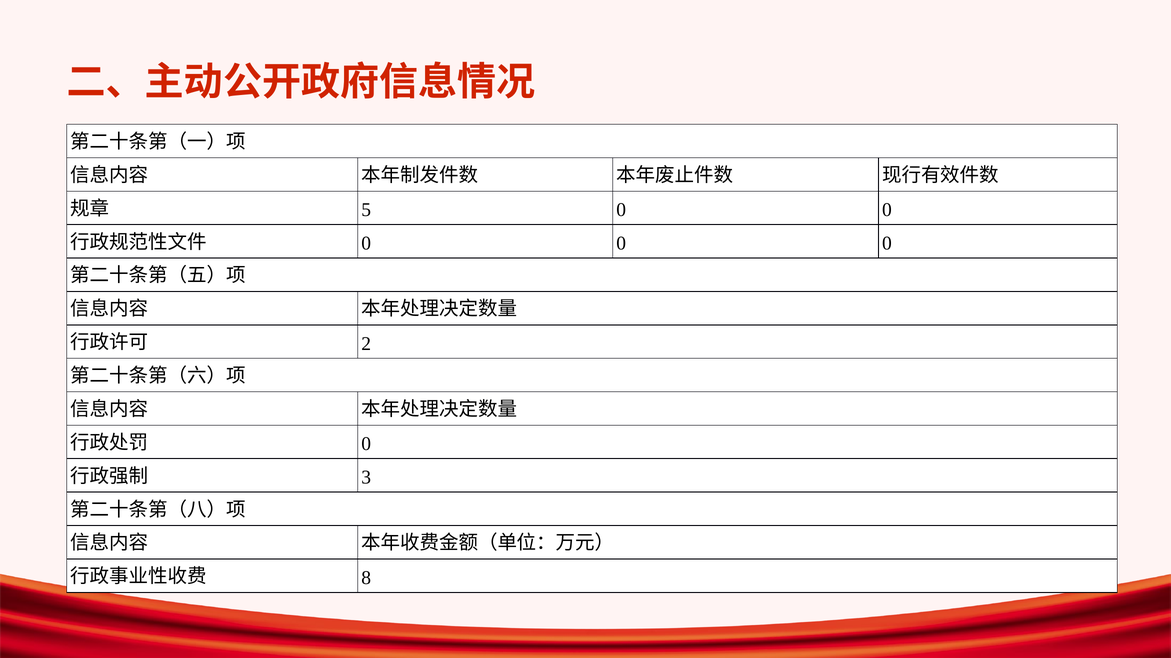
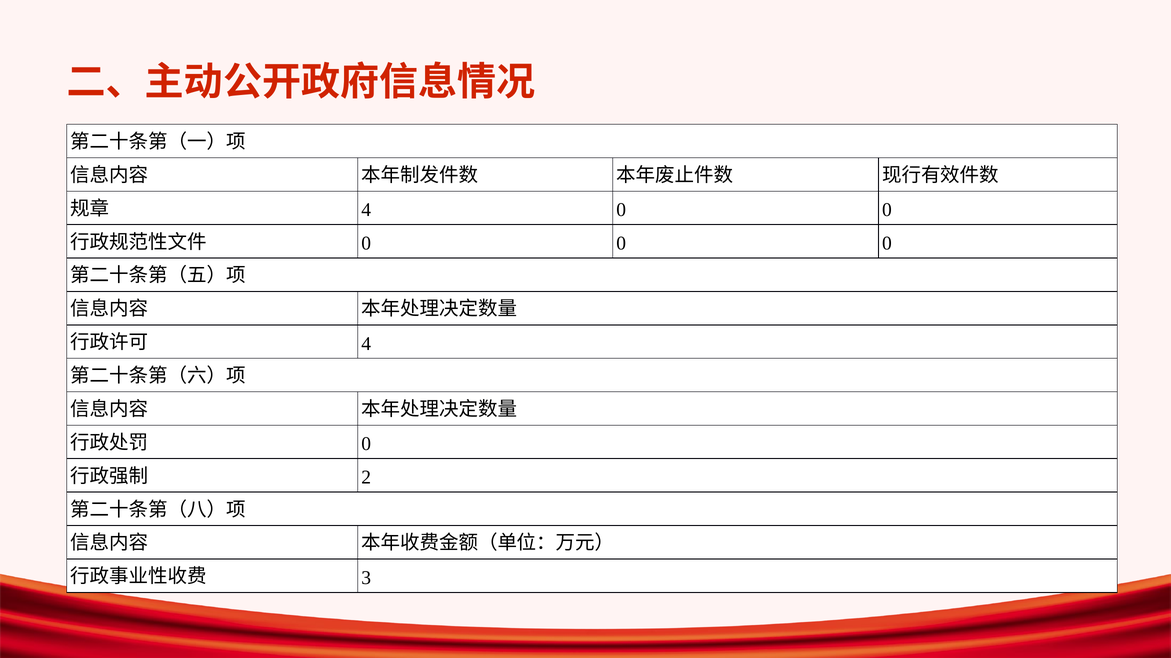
5: 5 -> 4 (366, 210)
2: 2 -> 4 (366, 344)
3: 3 -> 2 (366, 478)
8: 8 -> 3 (366, 578)
